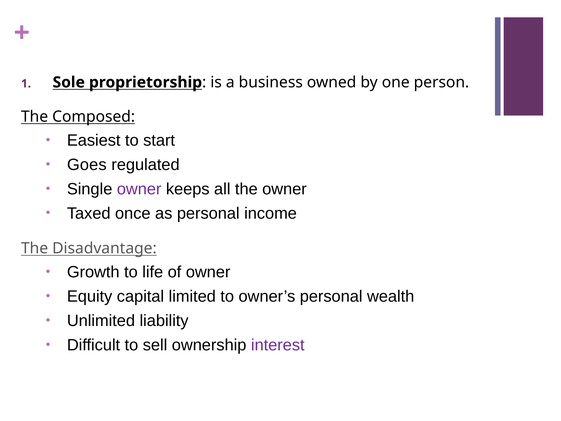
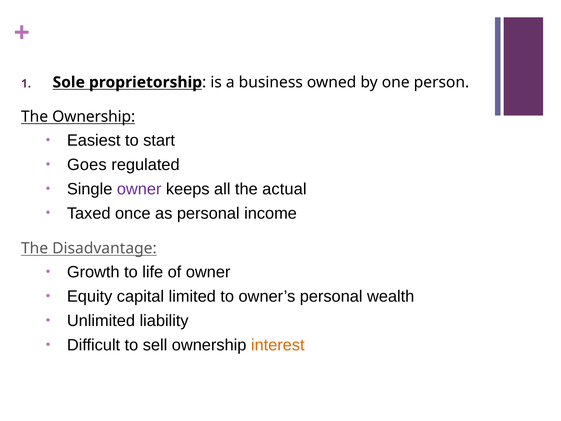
The Composed: Composed -> Ownership (94, 117)
the owner: owner -> actual (284, 189)
interest colour: purple -> orange (278, 345)
